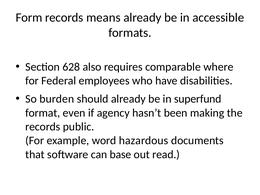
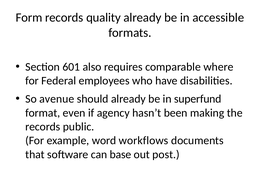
means: means -> quality (103, 18)
628: 628 -> 601 (71, 67)
burden: burden -> avenue (57, 99)
hazardous: hazardous -> workflows (144, 141)
read: read -> post (166, 154)
